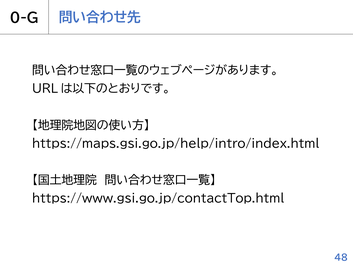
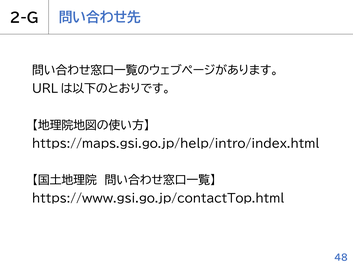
0-G: 0-G -> 2-G (24, 18)
